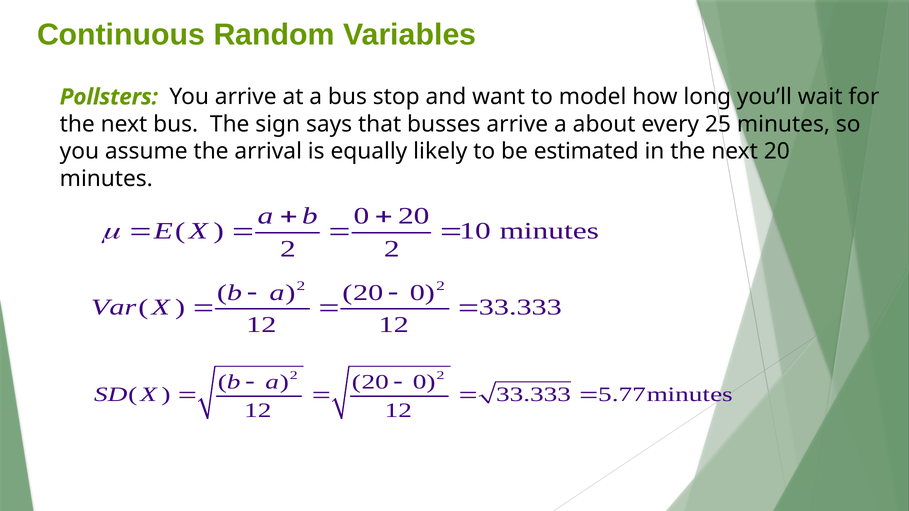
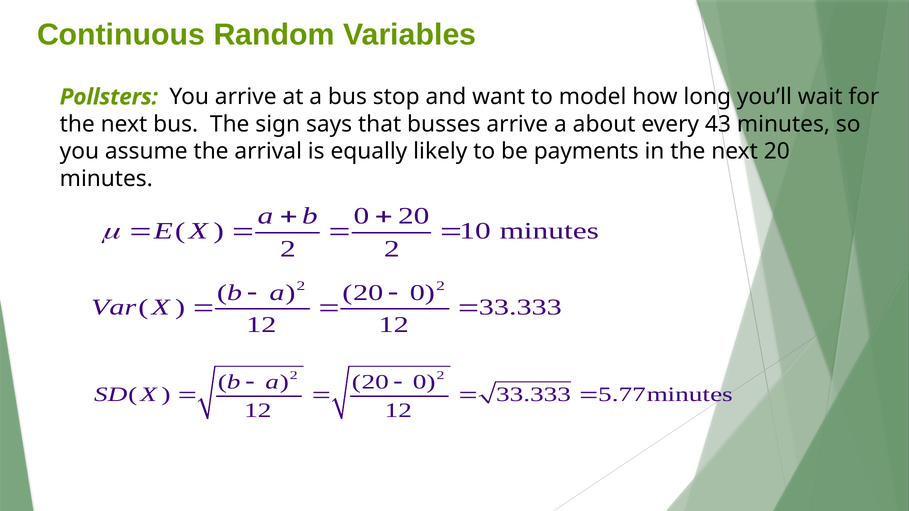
25: 25 -> 43 (718, 124)
estimated: estimated -> payments (586, 152)
